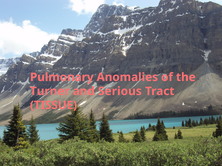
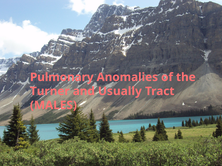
Serious: Serious -> Usually (120, 91)
TISSUE: TISSUE -> MALES (53, 106)
